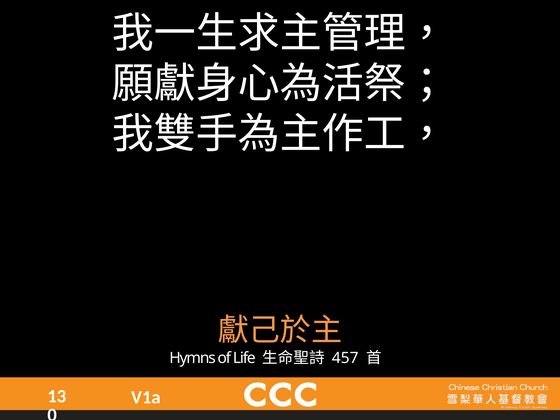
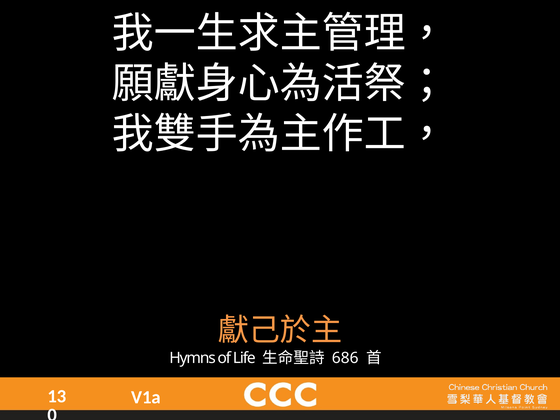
457: 457 -> 686 (345, 358)
